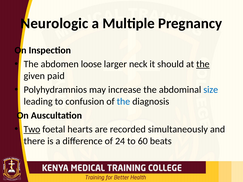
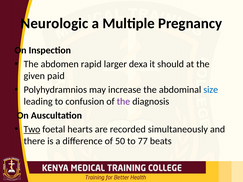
loose: loose -> rapid (91, 64)
neck: neck -> dexa (138, 64)
the underline: present -> none (203, 64)
the colour: blue -> purple (123, 102)
24: 24 -> 50 (120, 141)
60: 60 -> 77 (143, 141)
